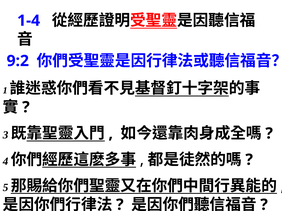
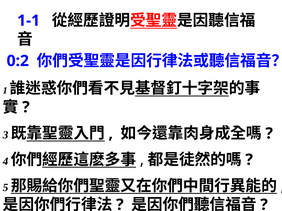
1-4: 1-4 -> 1-1 (29, 21)
9:2: 9:2 -> 0:2 (18, 61)
